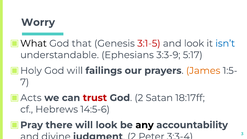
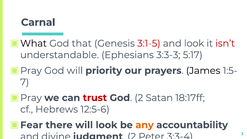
Worry: Worry -> Carnal (38, 22)
isn’t colour: blue -> red (225, 43)
3:3-9: 3:3-9 -> 3:3-3 (168, 55)
Holy: Holy -> Pray (31, 71)
failings: failings -> priority (104, 71)
James colour: orange -> black (203, 71)
Acts: Acts -> Pray (31, 98)
14:5-6: 14:5-6 -> 12:5-6 (95, 109)
Pray: Pray -> Fear (32, 125)
any colour: black -> orange (145, 125)
